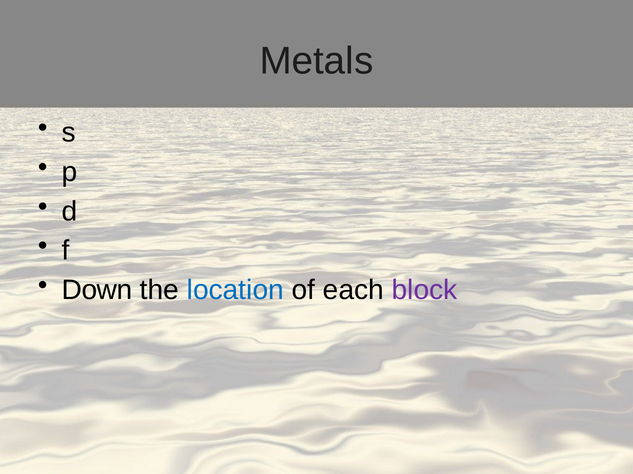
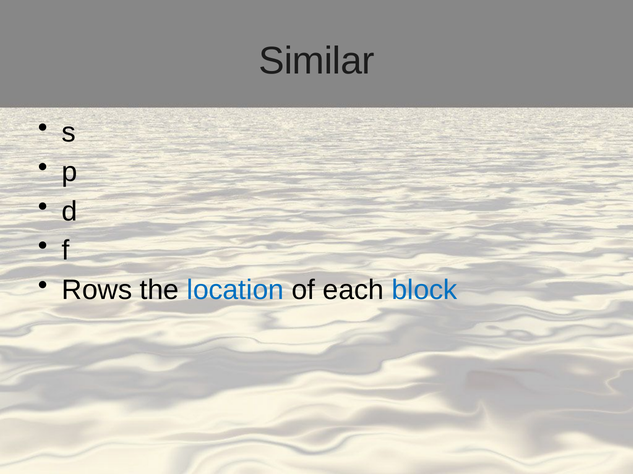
Metals: Metals -> Similar (317, 61)
Down: Down -> Rows (97, 290)
block colour: purple -> blue (425, 290)
